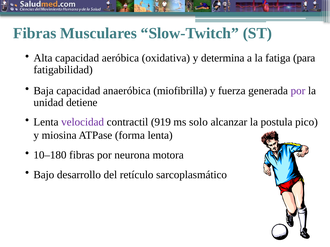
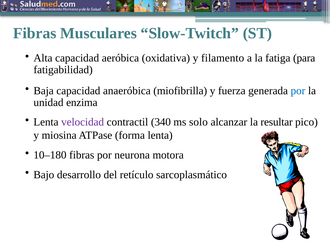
determina: determina -> filamento (223, 58)
por colour: purple -> blue (298, 91)
detiene: detiene -> enzima (82, 103)
919: 919 -> 340 (161, 122)
postula: postula -> resultar (277, 122)
